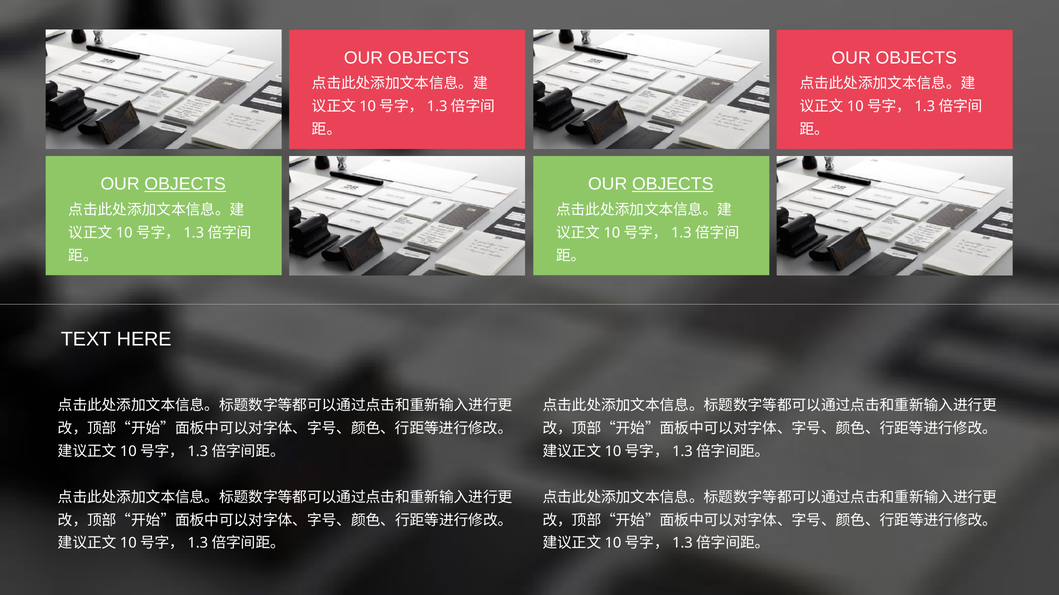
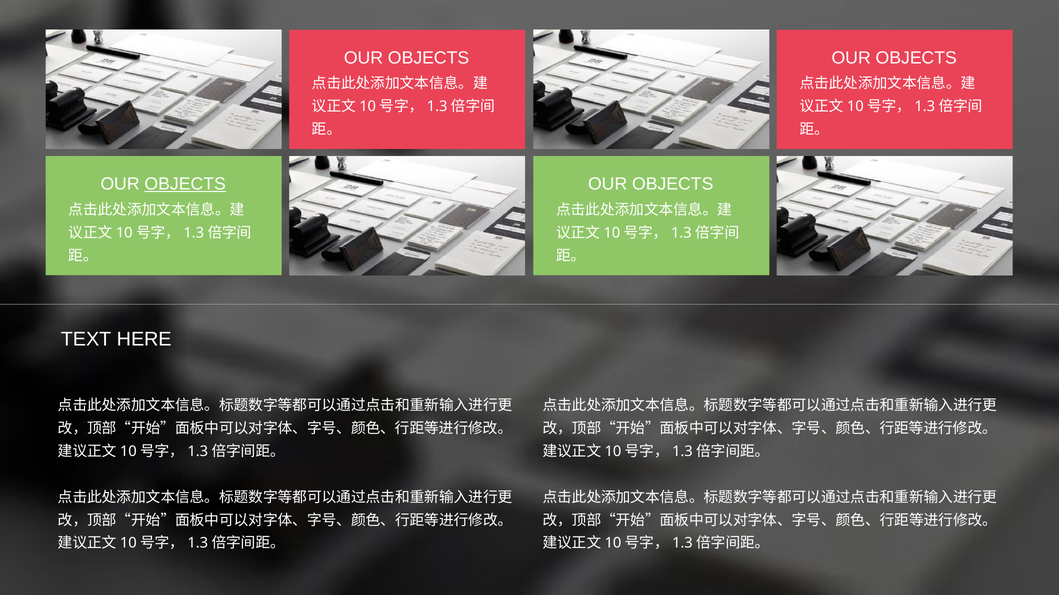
OBJECTS underline: present -> none (673, 184)
